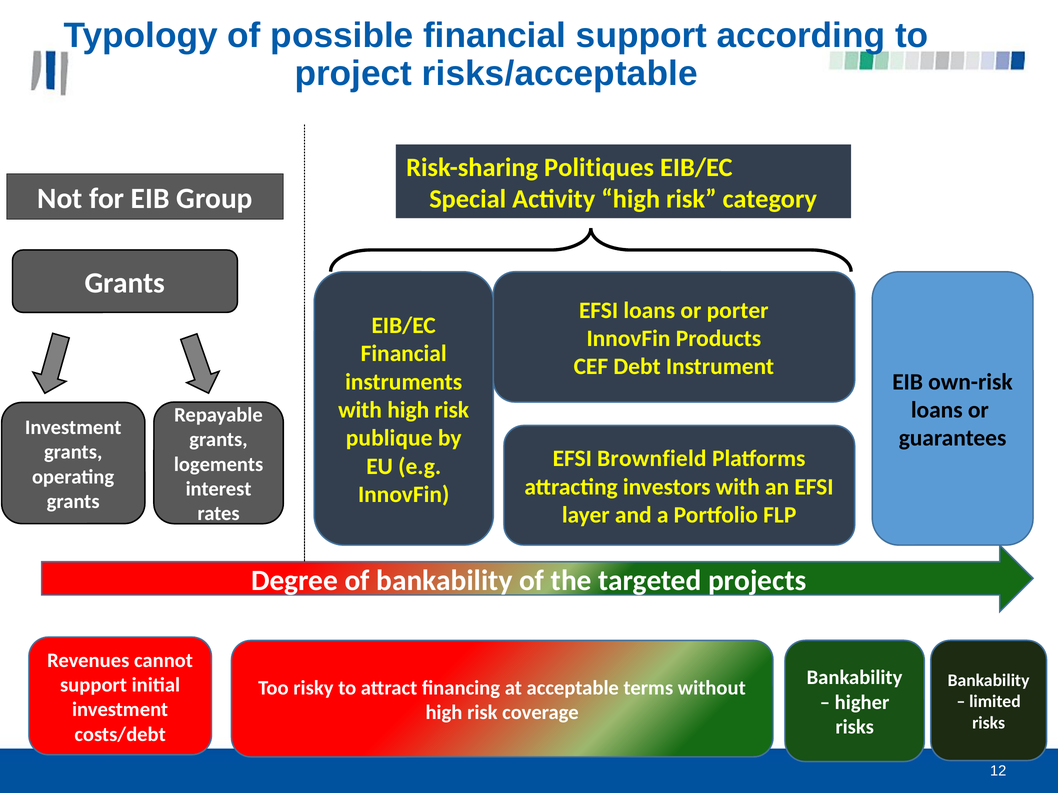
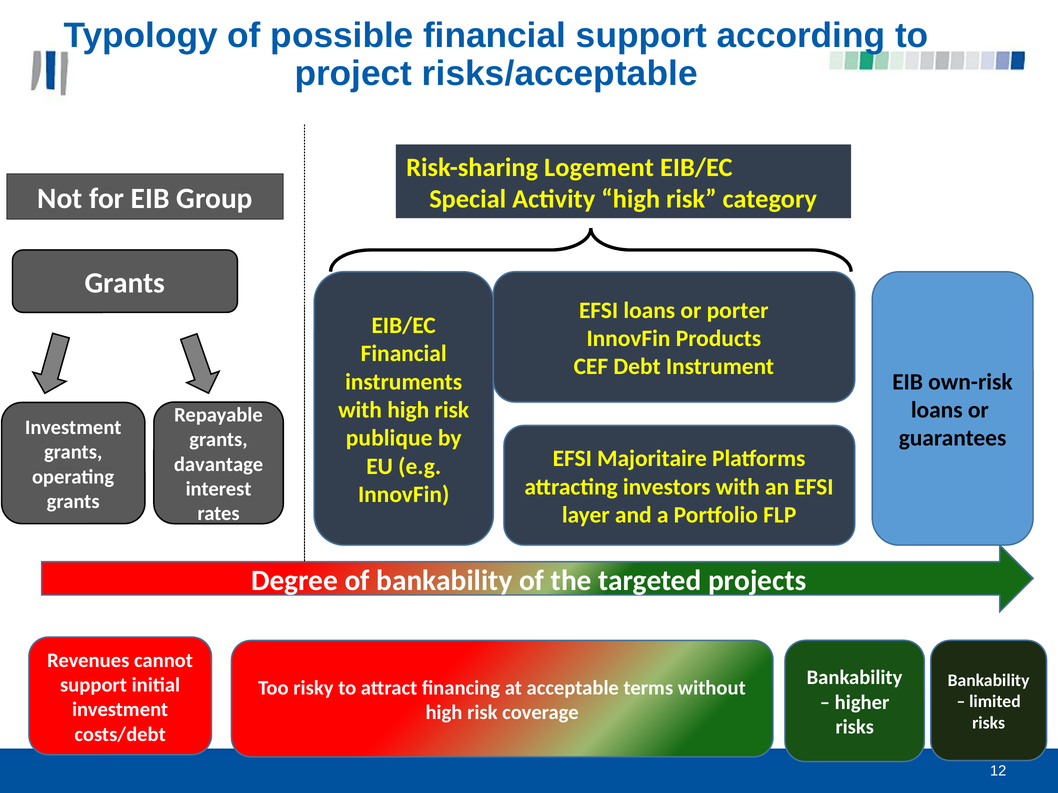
Politiques: Politiques -> Logement (599, 167)
Brownfield: Brownfield -> Majoritaire (652, 459)
logements: logements -> davantage (219, 465)
